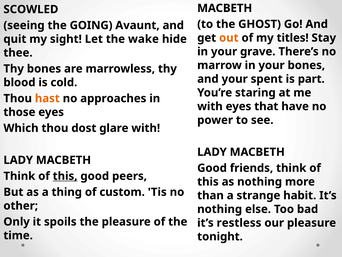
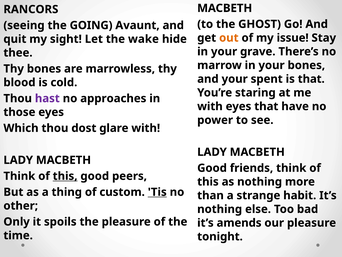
SCOWLED: SCOWLED -> RANCORS (31, 9)
titles: titles -> issue (293, 38)
is part: part -> that (311, 79)
hast colour: orange -> purple (47, 98)
Tis underline: none -> present (157, 192)
restless: restless -> amends (239, 222)
